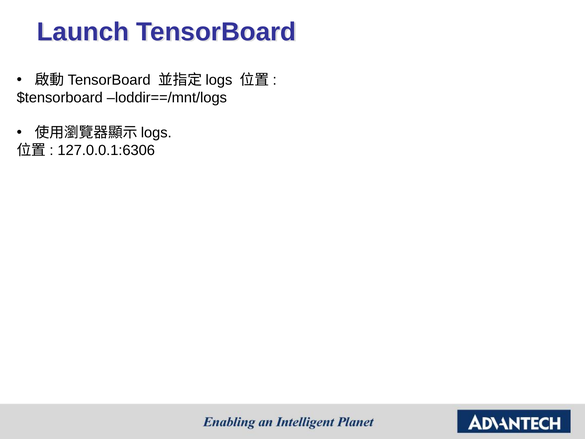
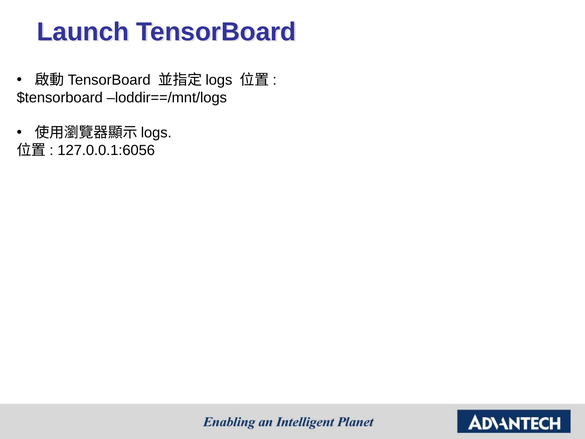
127.0.0.1:6306: 127.0.0.1:6306 -> 127.0.0.1:6056 (106, 150)
